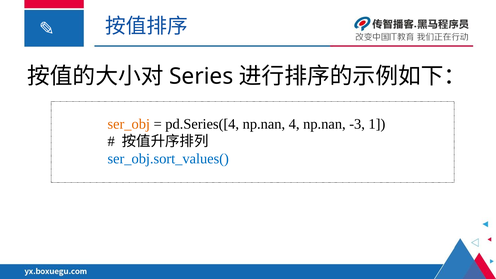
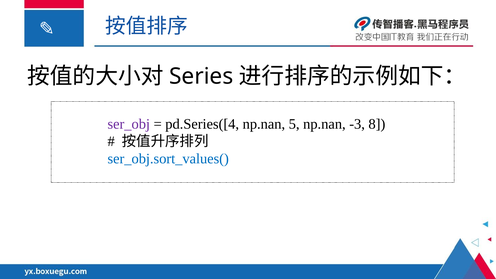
ser_obj colour: orange -> purple (129, 124)
4: 4 -> 5 (294, 124)
1: 1 -> 8 (377, 124)
